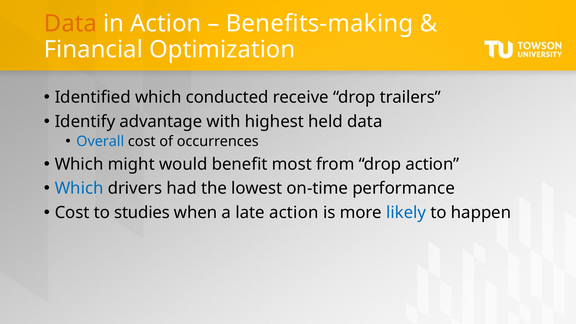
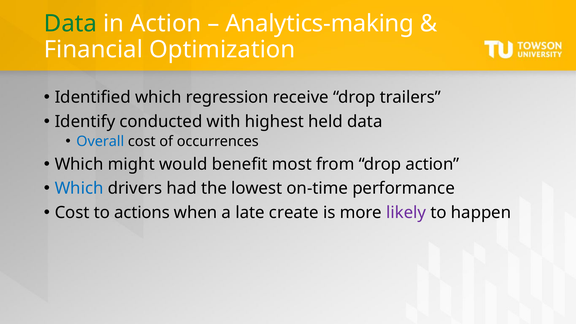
Data colour: orange -> green (70, 24)
Benefits-making: Benefits-making -> Analytics-making (320, 24)
conducted: conducted -> regression (227, 97)
advantage: advantage -> conducted (161, 122)
studies: studies -> actions (142, 213)
late action: action -> create (294, 213)
likely colour: blue -> purple (406, 213)
